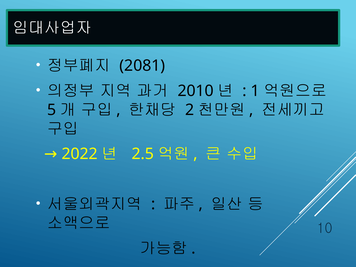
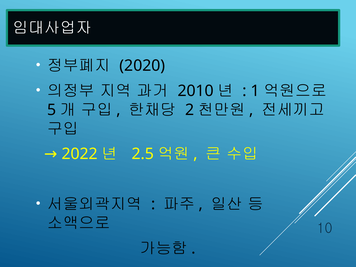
2081: 2081 -> 2020 (142, 66)
